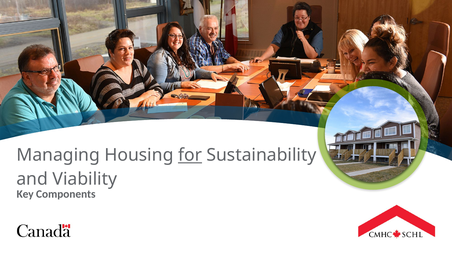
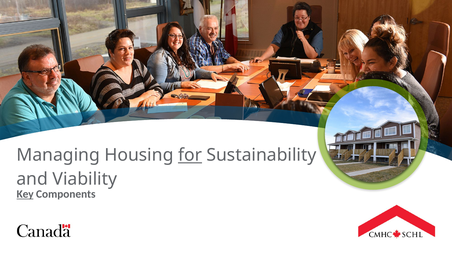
Key underline: none -> present (25, 194)
